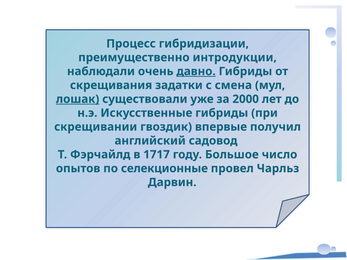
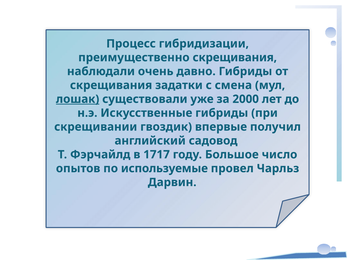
интродукции: интродукции -> скрещивания (235, 58)
давно underline: present -> none (196, 71)
селекционные: селекционные -> используемые (164, 169)
